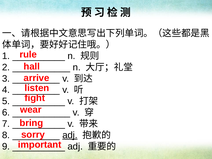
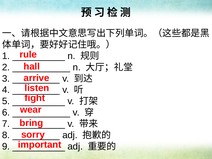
adj underline: present -> none (70, 135)
